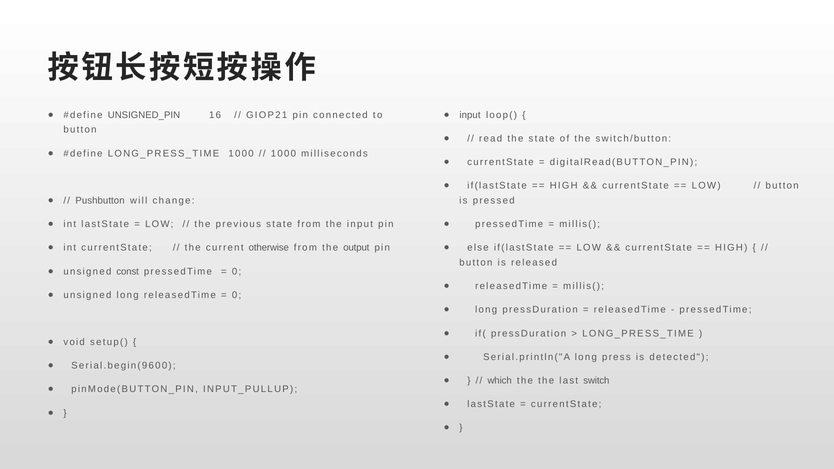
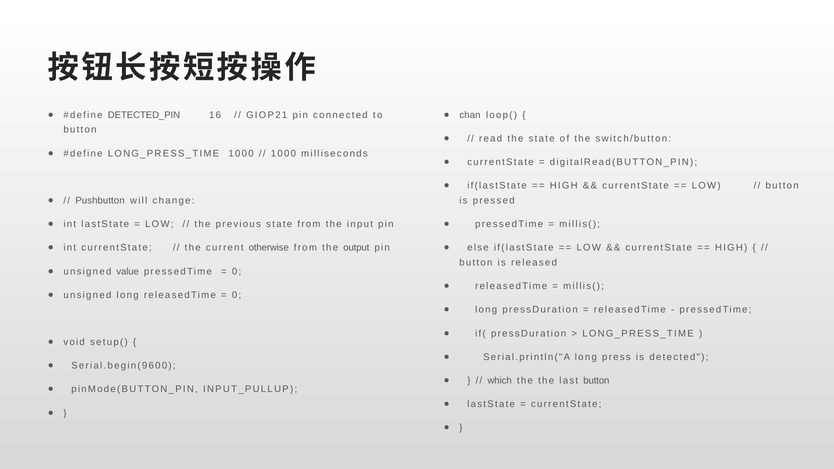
UNSIGNED_PIN: UNSIGNED_PIN -> DETECTED_PIN (144, 115)
input: input -> chan (470, 115)
const: const -> value (128, 271)
last switch: switch -> button (596, 381)
